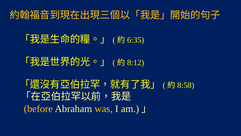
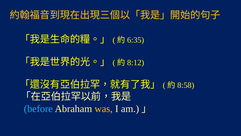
before colour: yellow -> light blue (38, 108)
